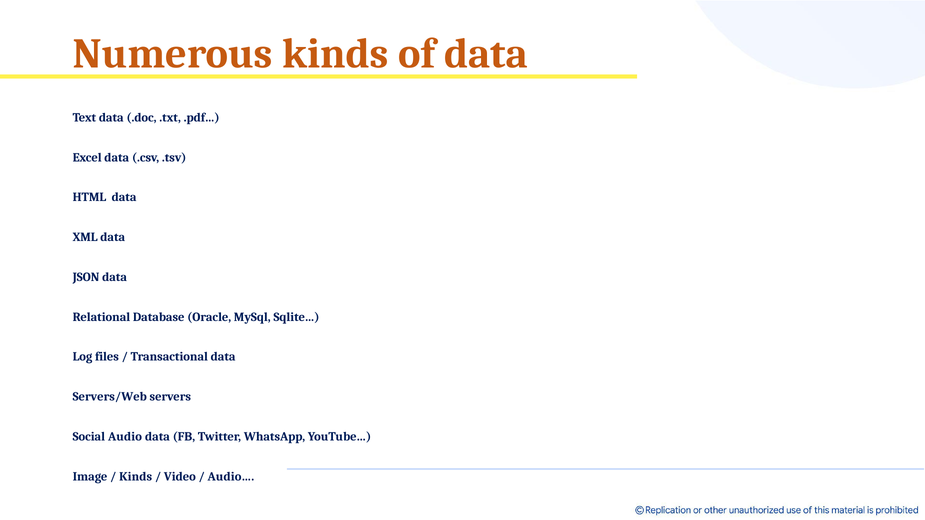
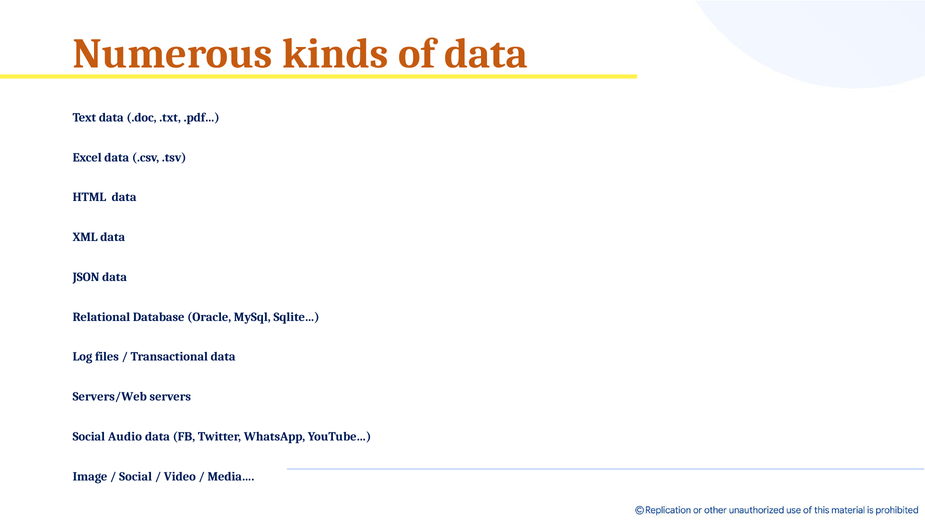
Kinds: Kinds -> Social (136, 477)
Audio…: Audio… -> Media… (231, 477)
